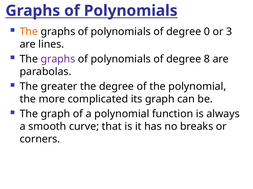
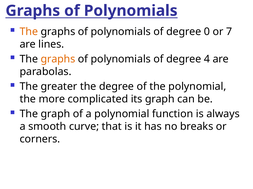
3: 3 -> 7 (229, 32)
graphs colour: purple -> orange (58, 59)
8: 8 -> 4 (207, 59)
